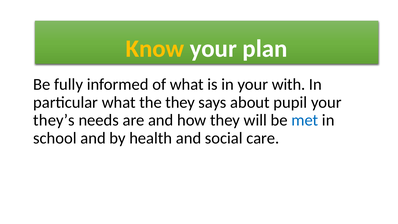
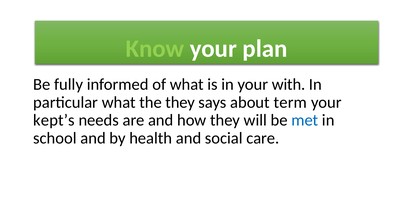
Know colour: yellow -> light green (155, 49)
pupil: pupil -> term (290, 102)
they’s: they’s -> kept’s (54, 120)
